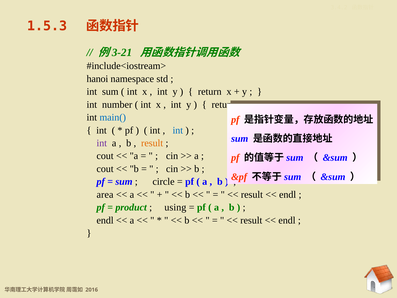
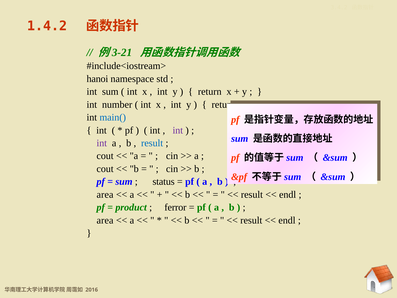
1.5.3: 1.5.3 -> 1.4.2 (47, 26)
int colour: blue -> purple (178, 130)
result colour: orange -> blue (152, 143)
circle: circle -> status (164, 182)
using: using -> ferror (175, 207)
endl: endl -> area (105, 220)
